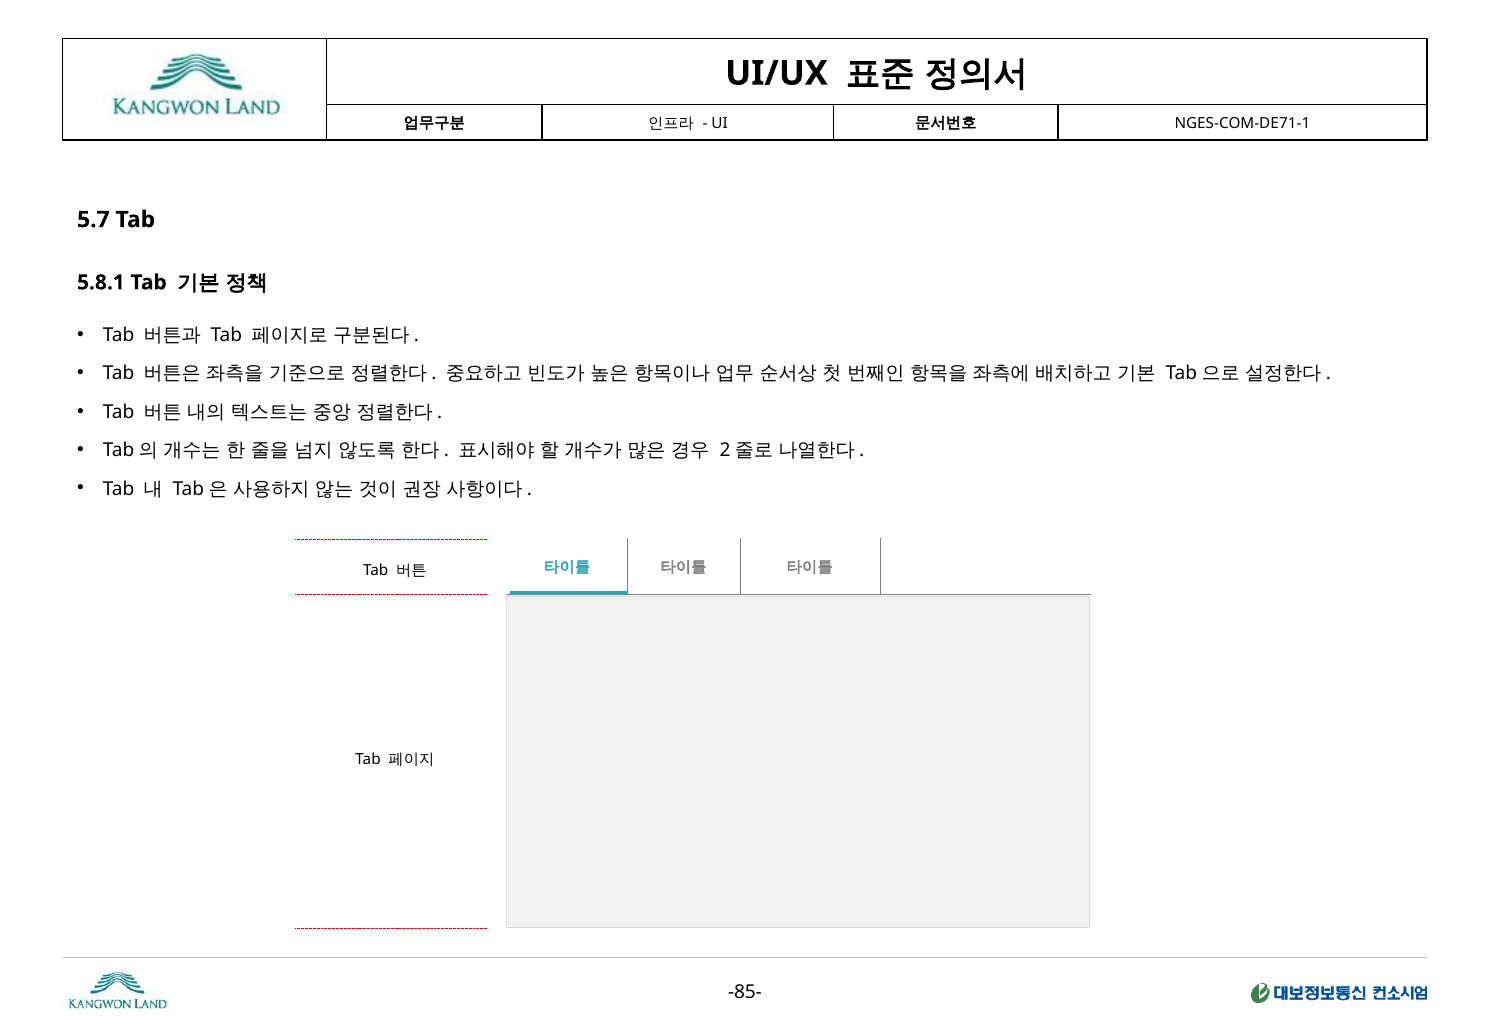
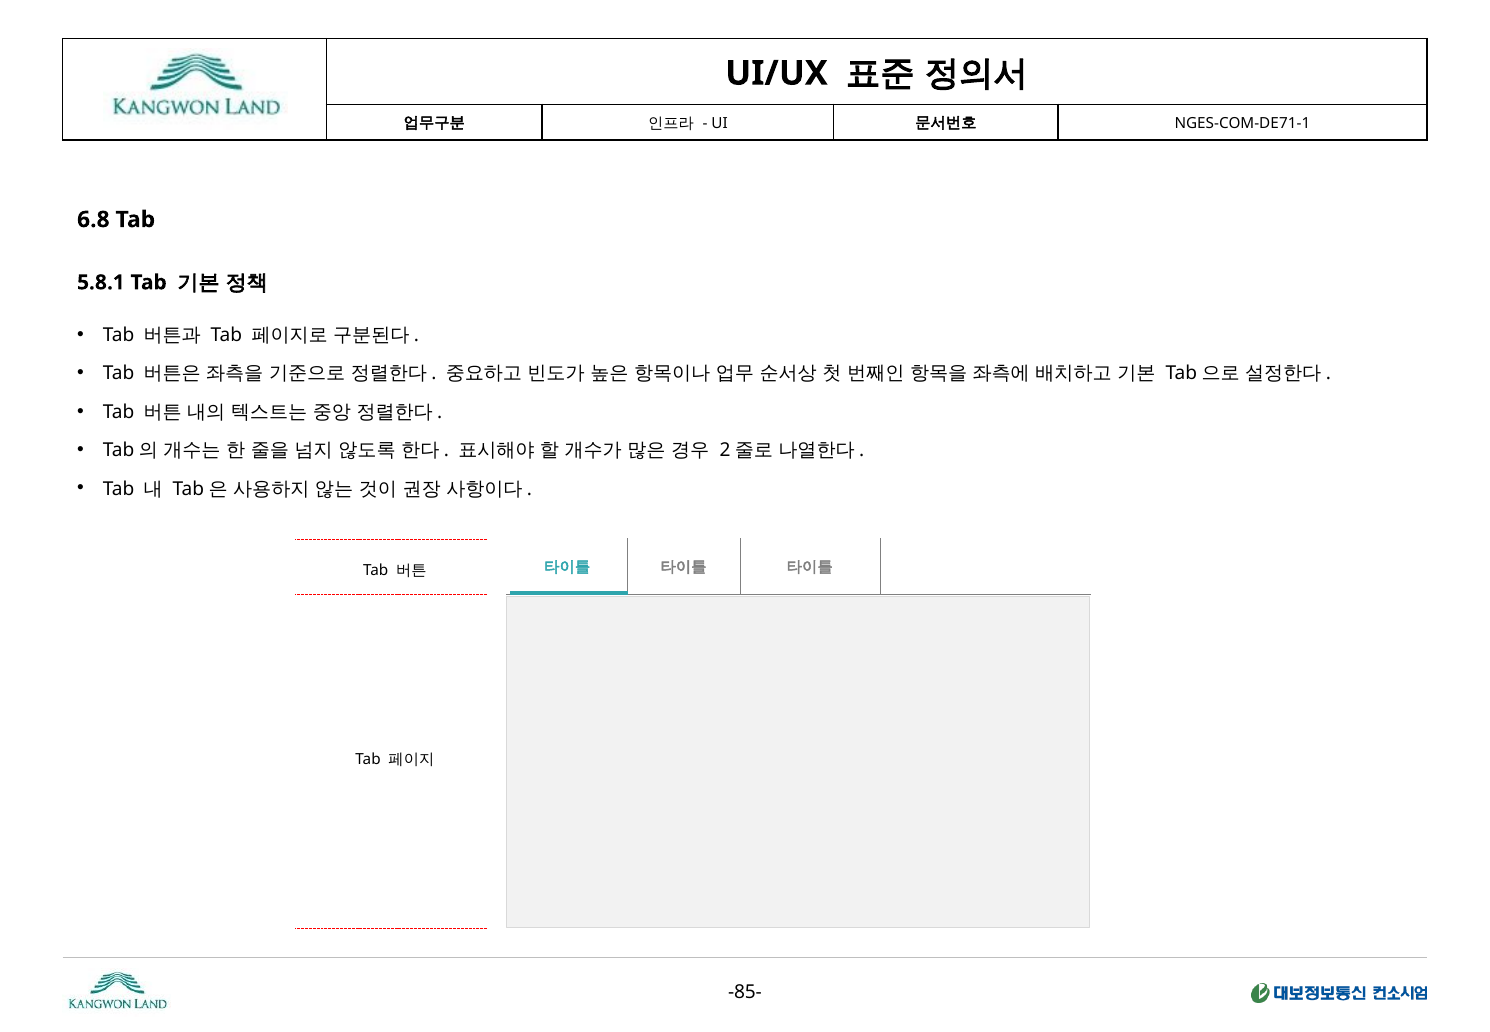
5.7: 5.7 -> 6.8 (93, 219)
